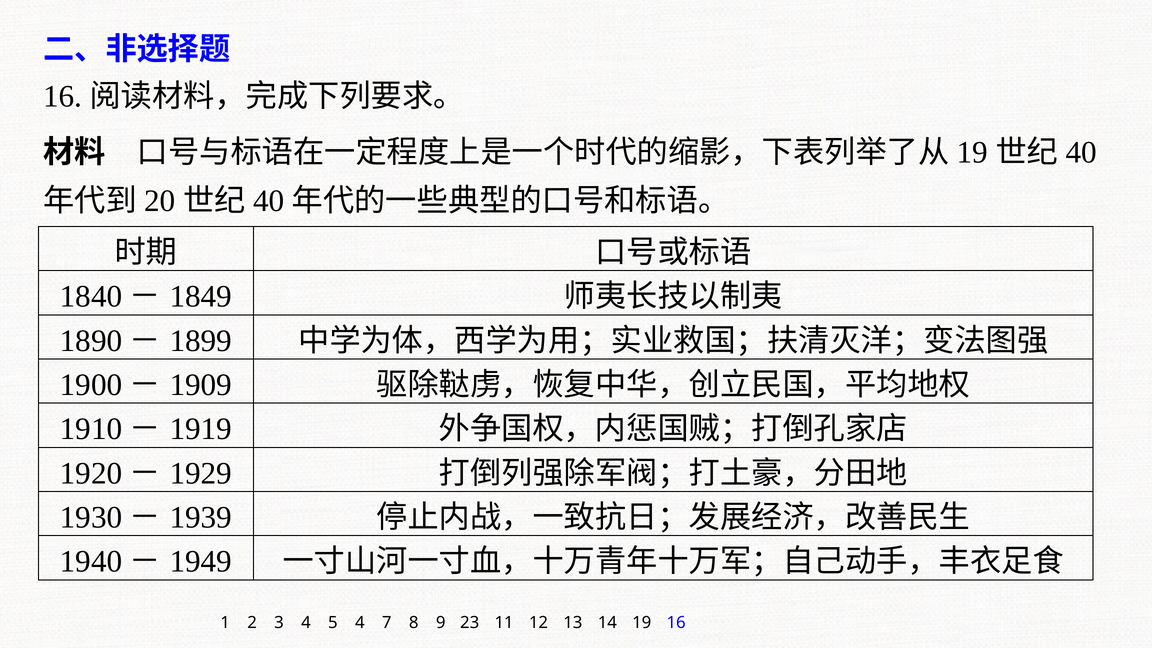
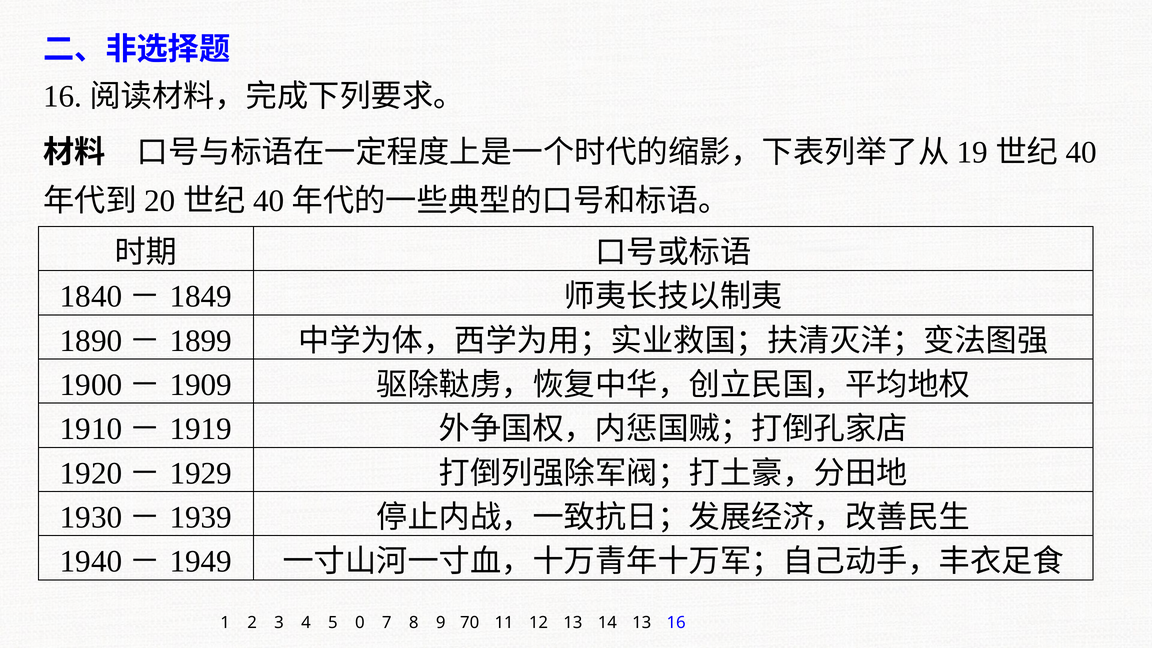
5 4: 4 -> 0 (360, 623)
23: 23 -> 70 (470, 623)
14 19: 19 -> 13 (642, 623)
